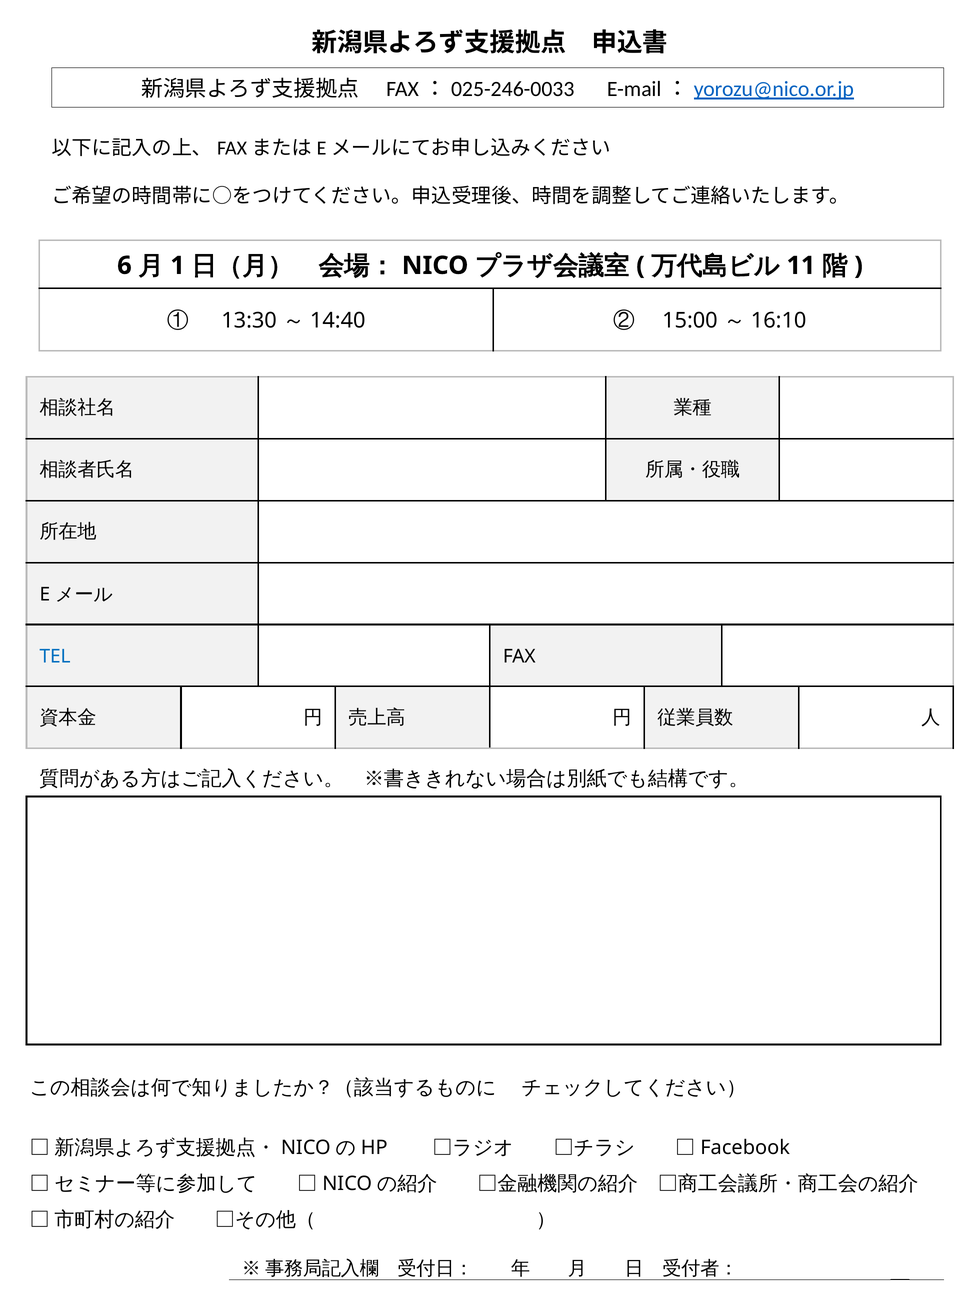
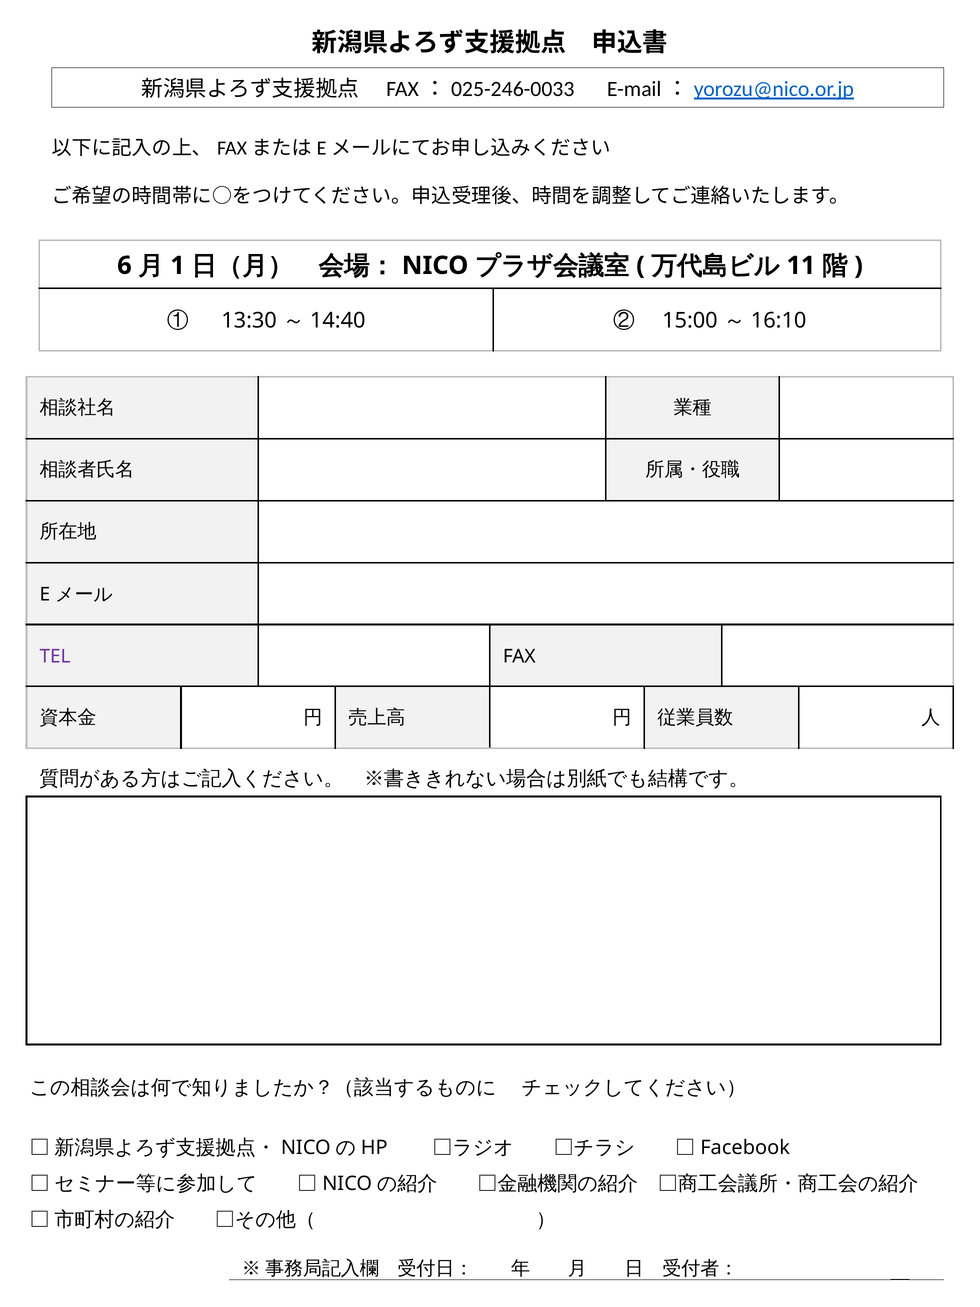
TEL colour: blue -> purple (55, 656)
